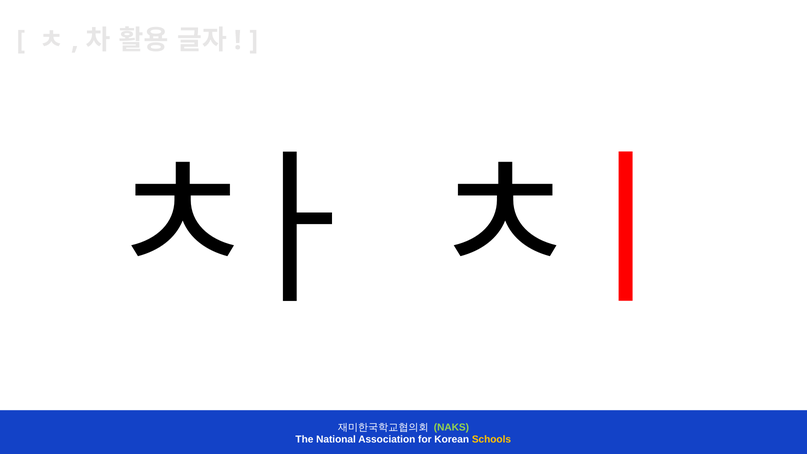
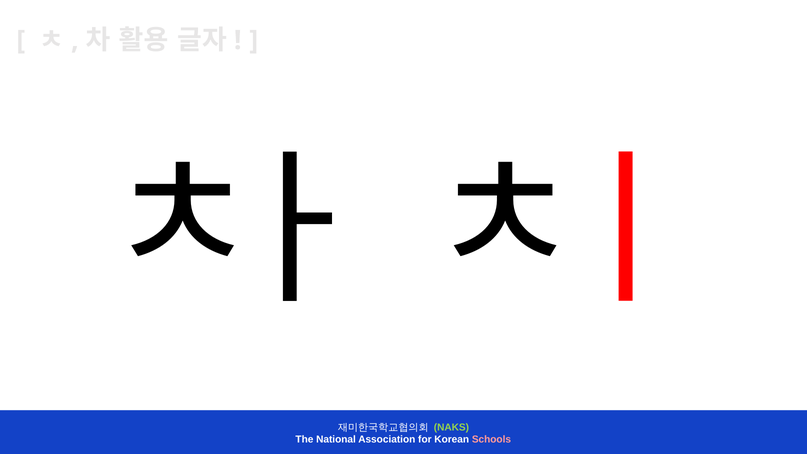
Schools colour: yellow -> pink (491, 439)
